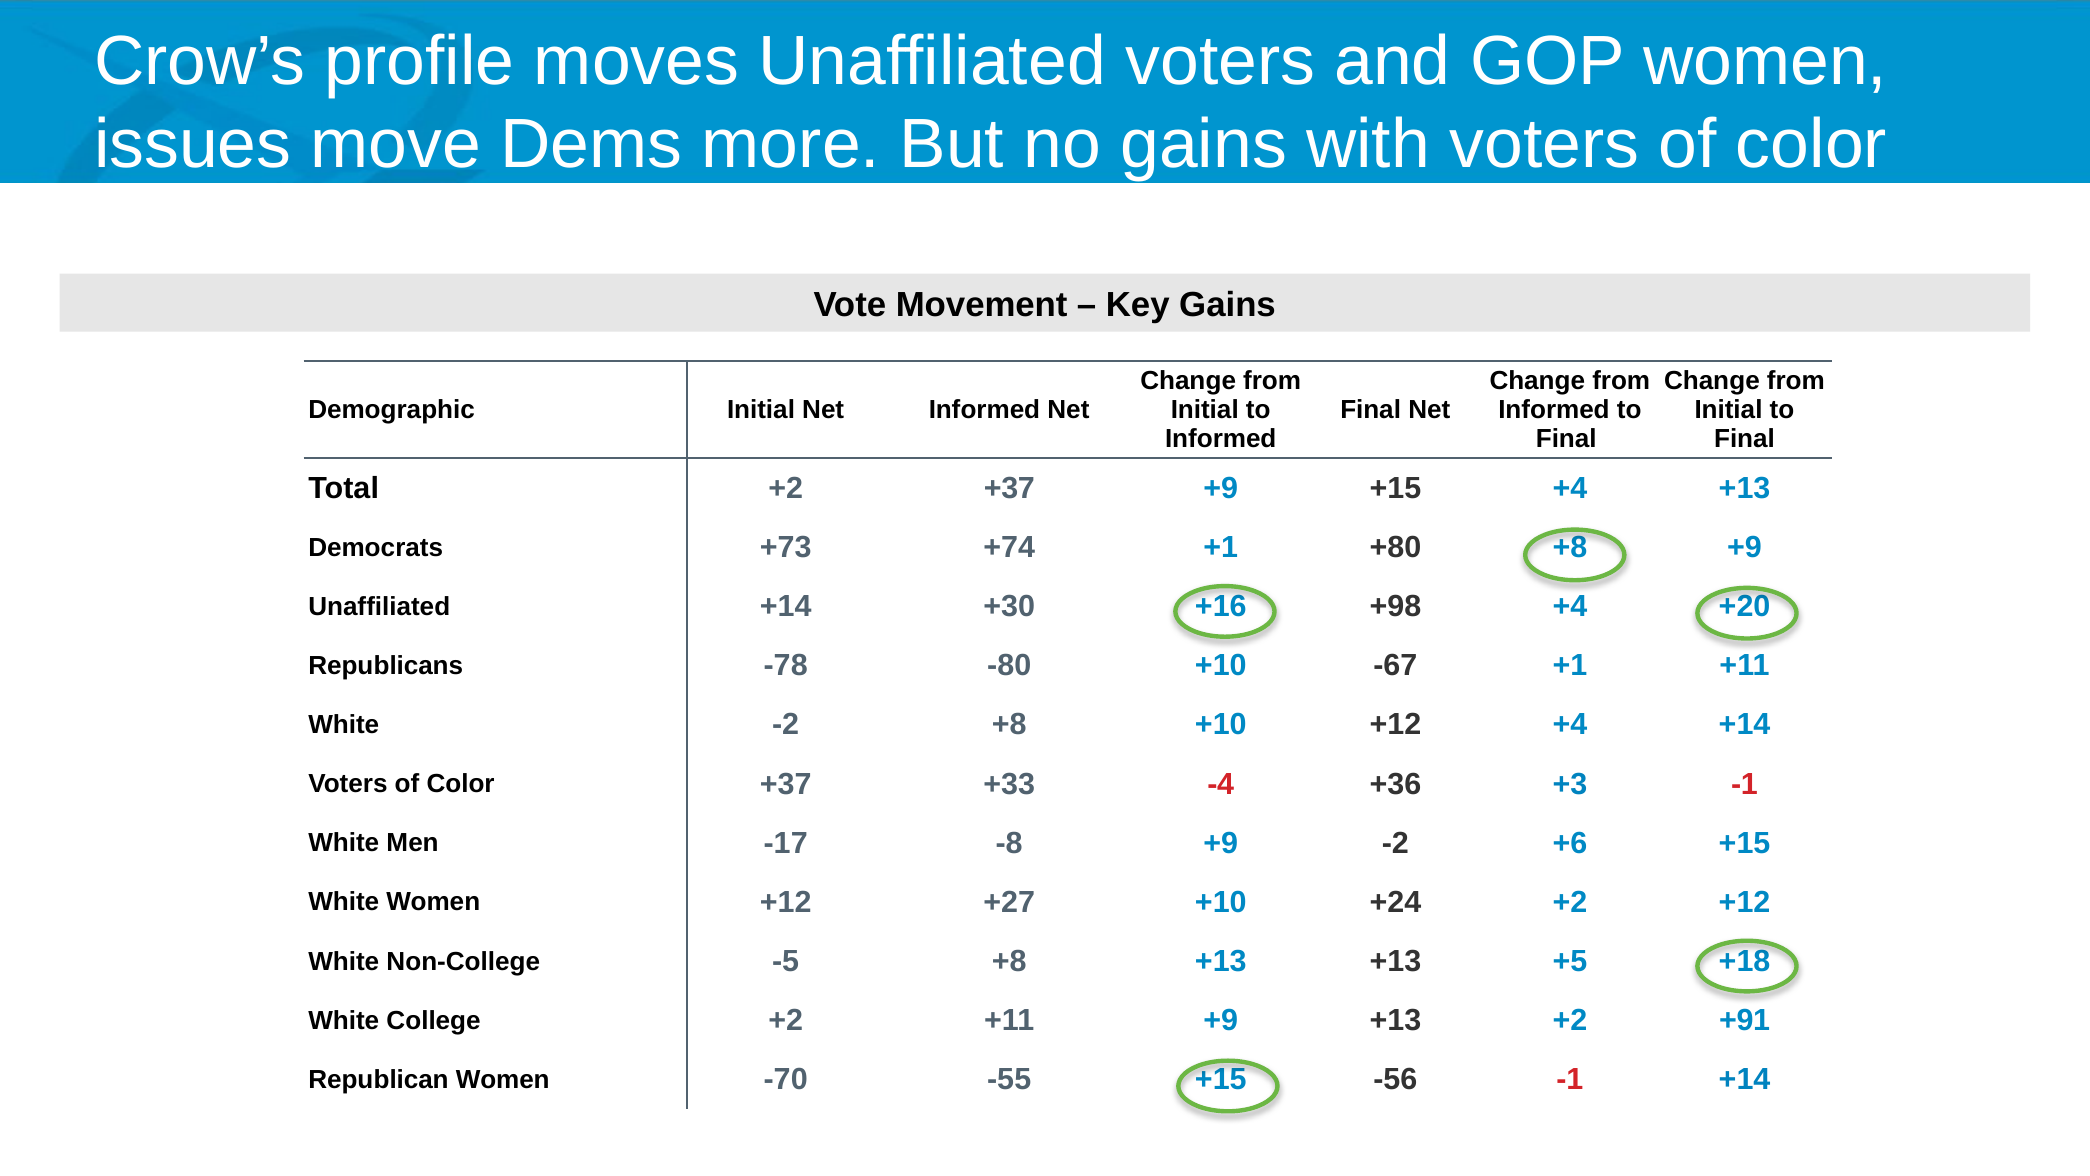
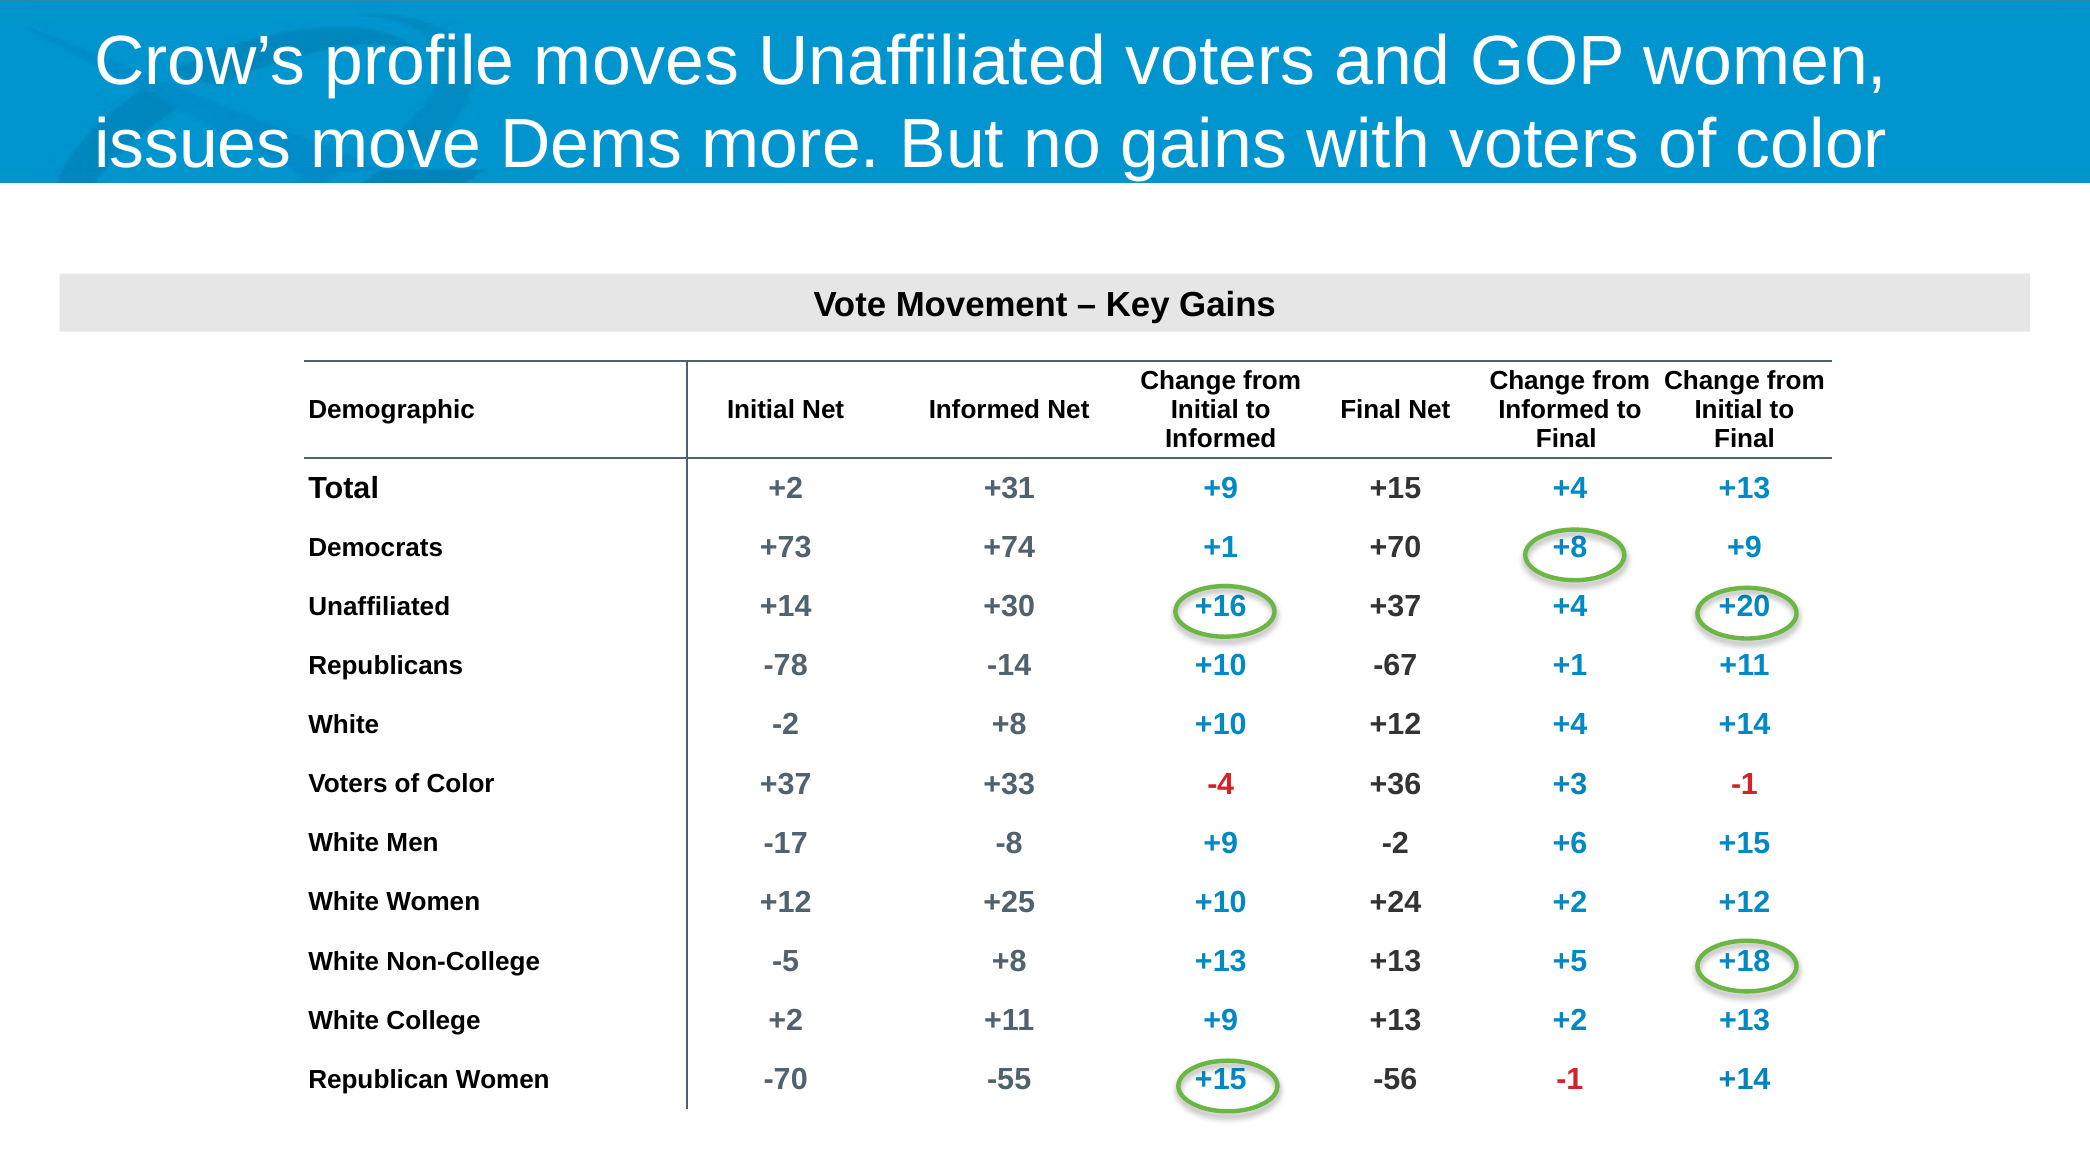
+2 +37: +37 -> +31 (1009, 488)
+80: +80 -> +70 (1395, 547)
+98: +98 -> +37 (1395, 606)
-80: -80 -> -14 (1009, 666)
+27: +27 -> +25 (1009, 902)
+2 +91: +91 -> +13 (1745, 1020)
